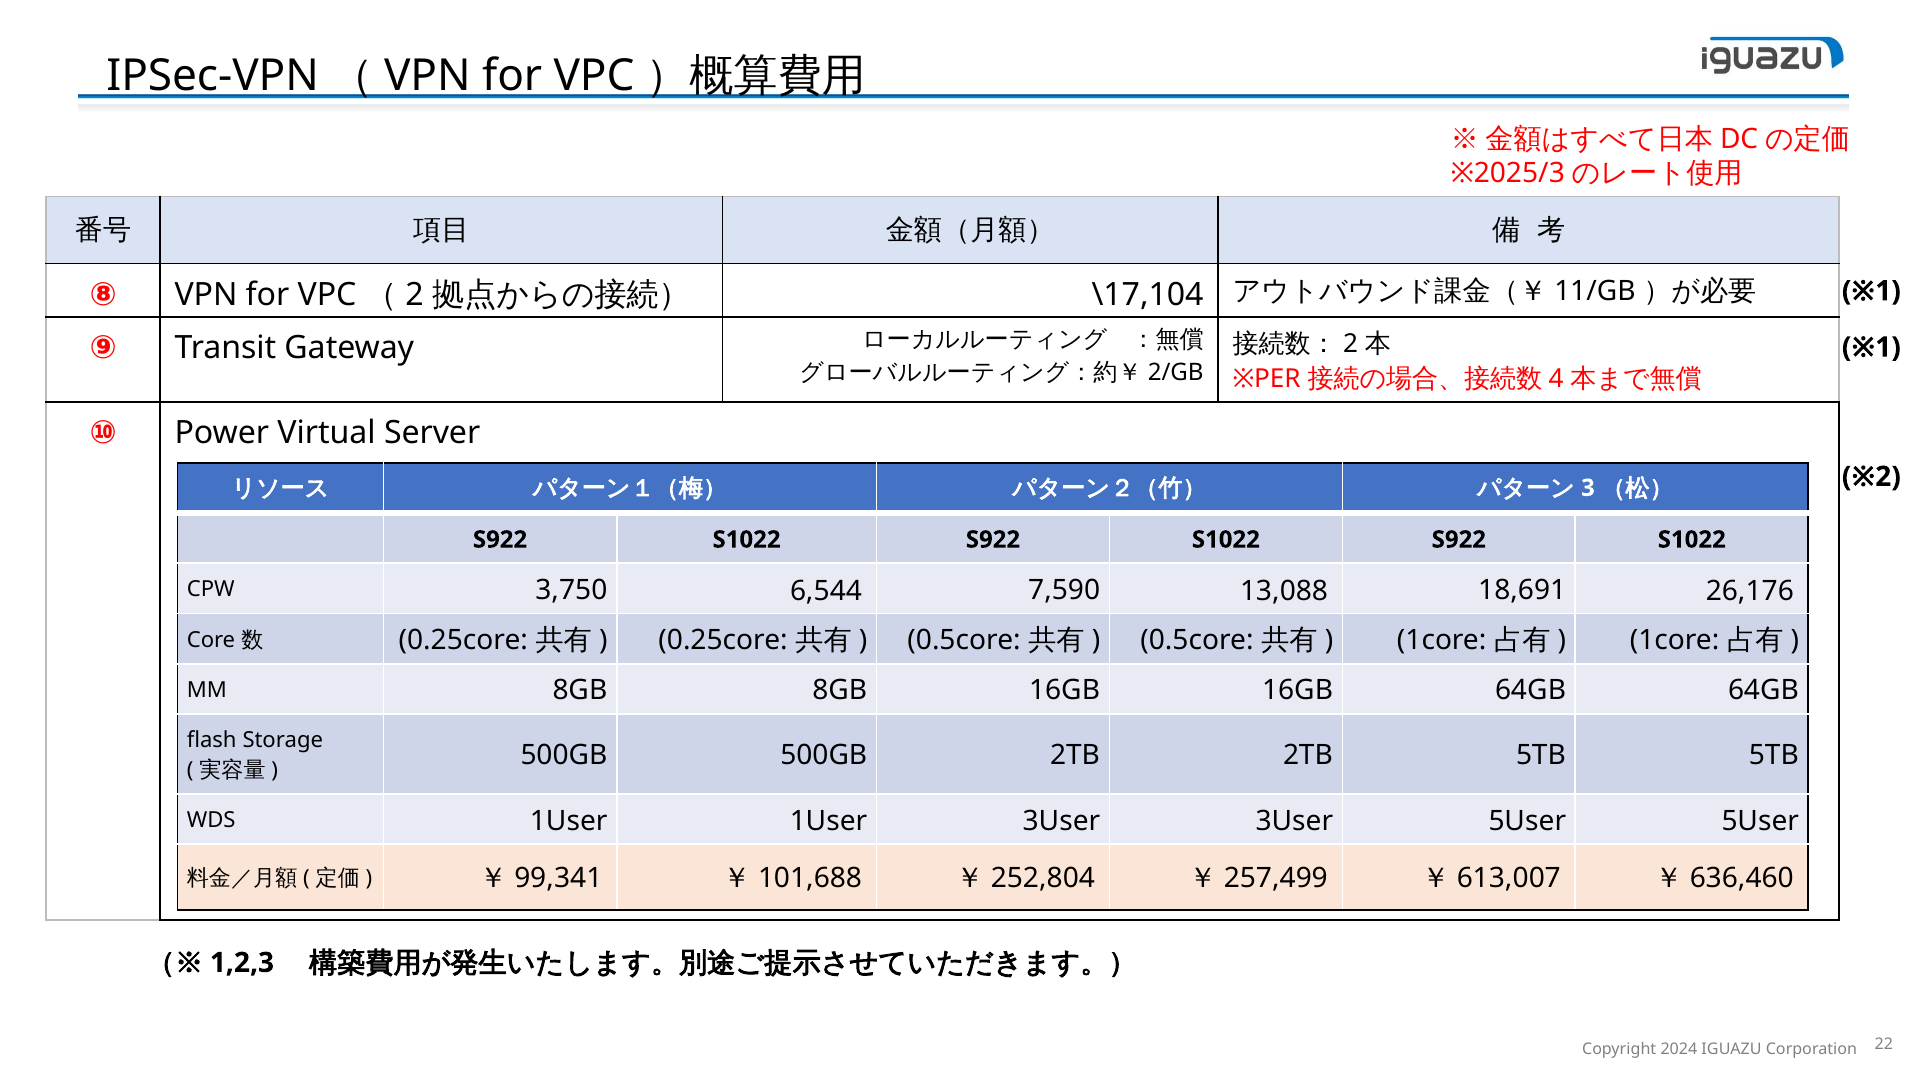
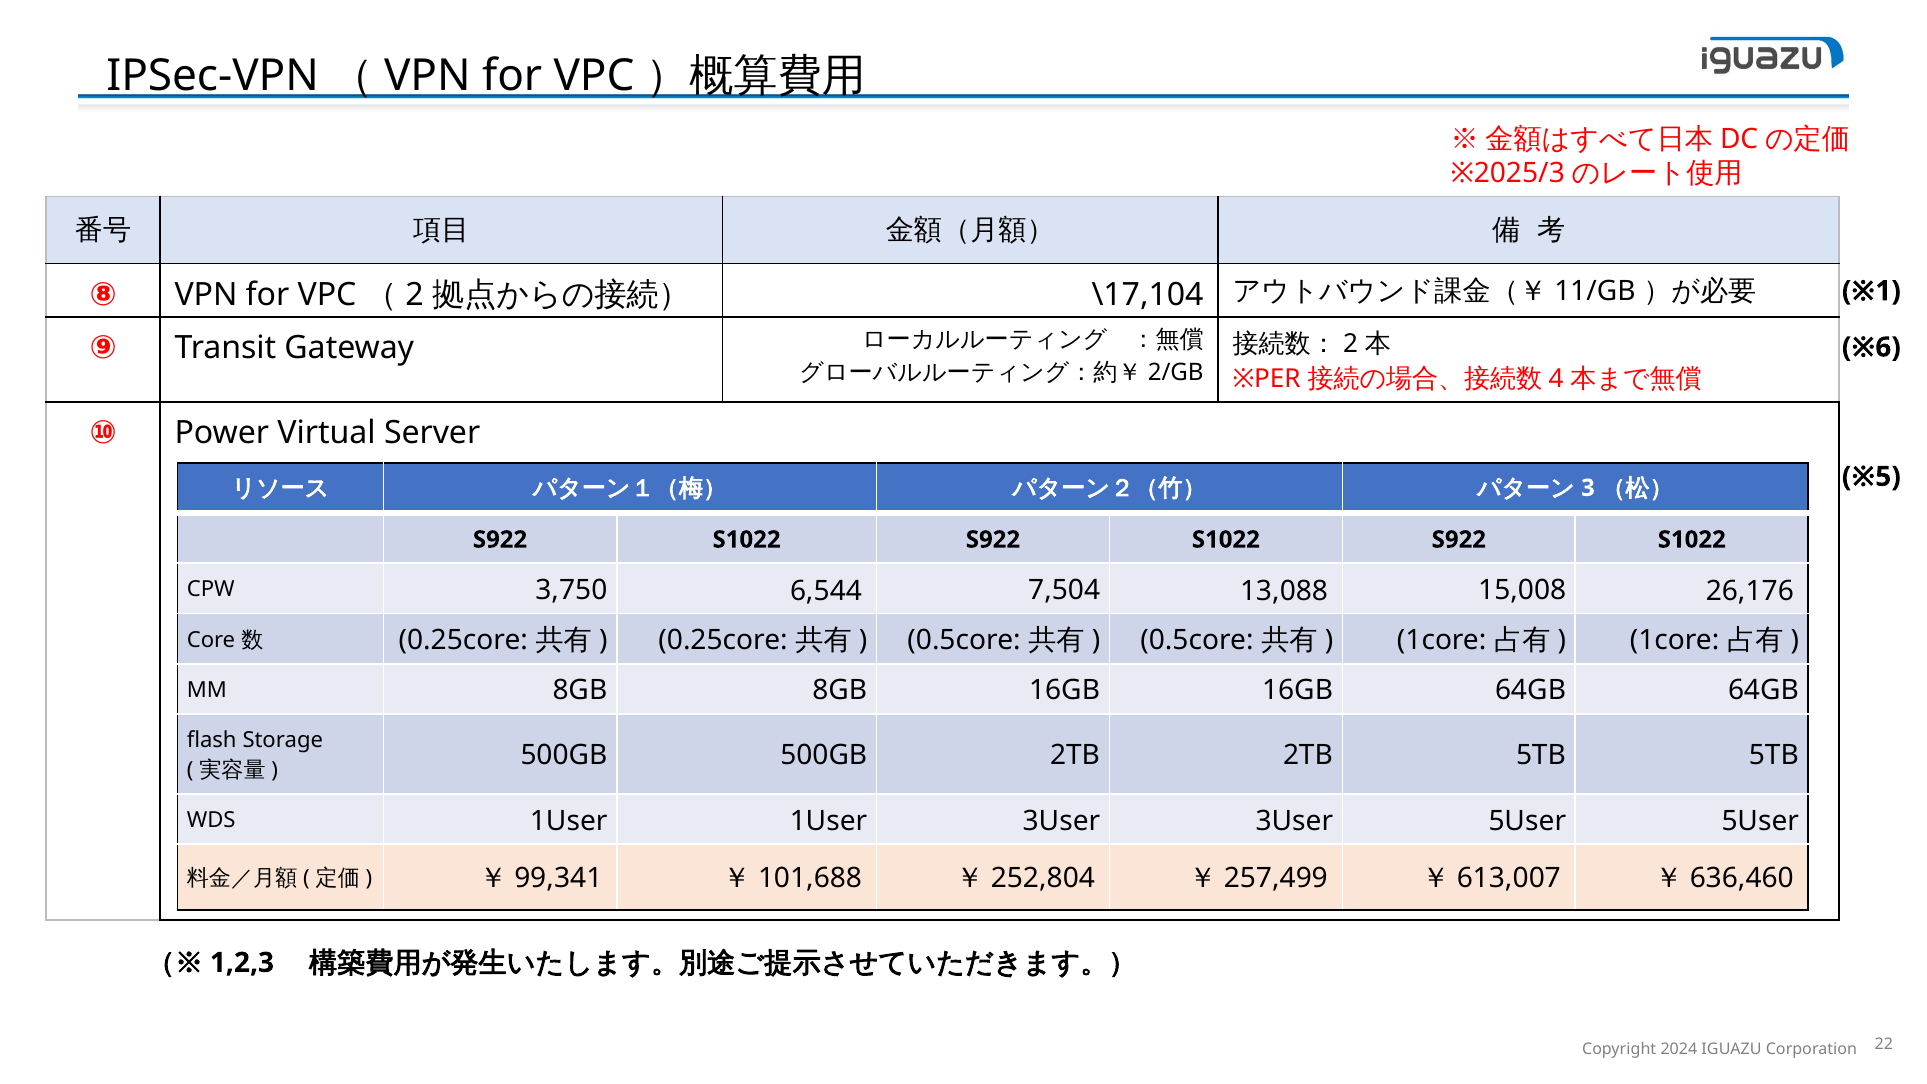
※1: ※1 -> ※6 (1871, 347)
※2: ※2 -> ※5 (1871, 477)
7,590: 7,590 -> 7,504 (1064, 590)
18,691: 18,691 -> 15,008 (1522, 590)
